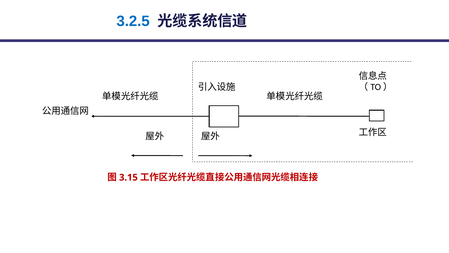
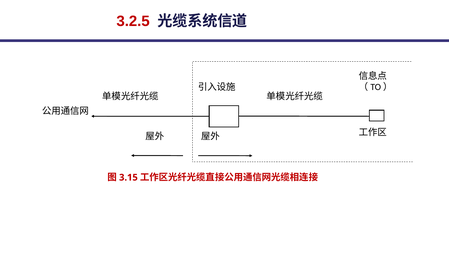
3.2.5 colour: blue -> red (133, 21)
